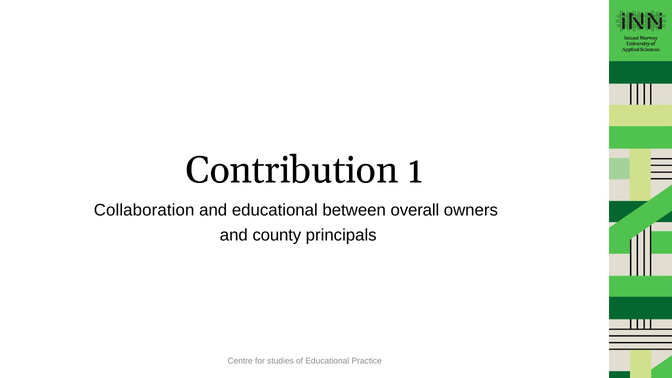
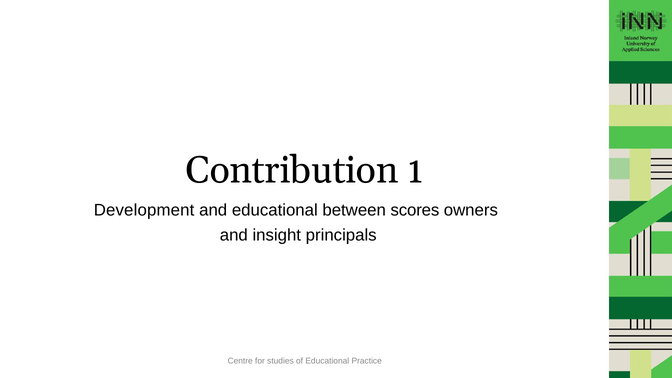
Collaboration: Collaboration -> Development (144, 210)
overall: overall -> scores (415, 210)
county: county -> insight (277, 235)
